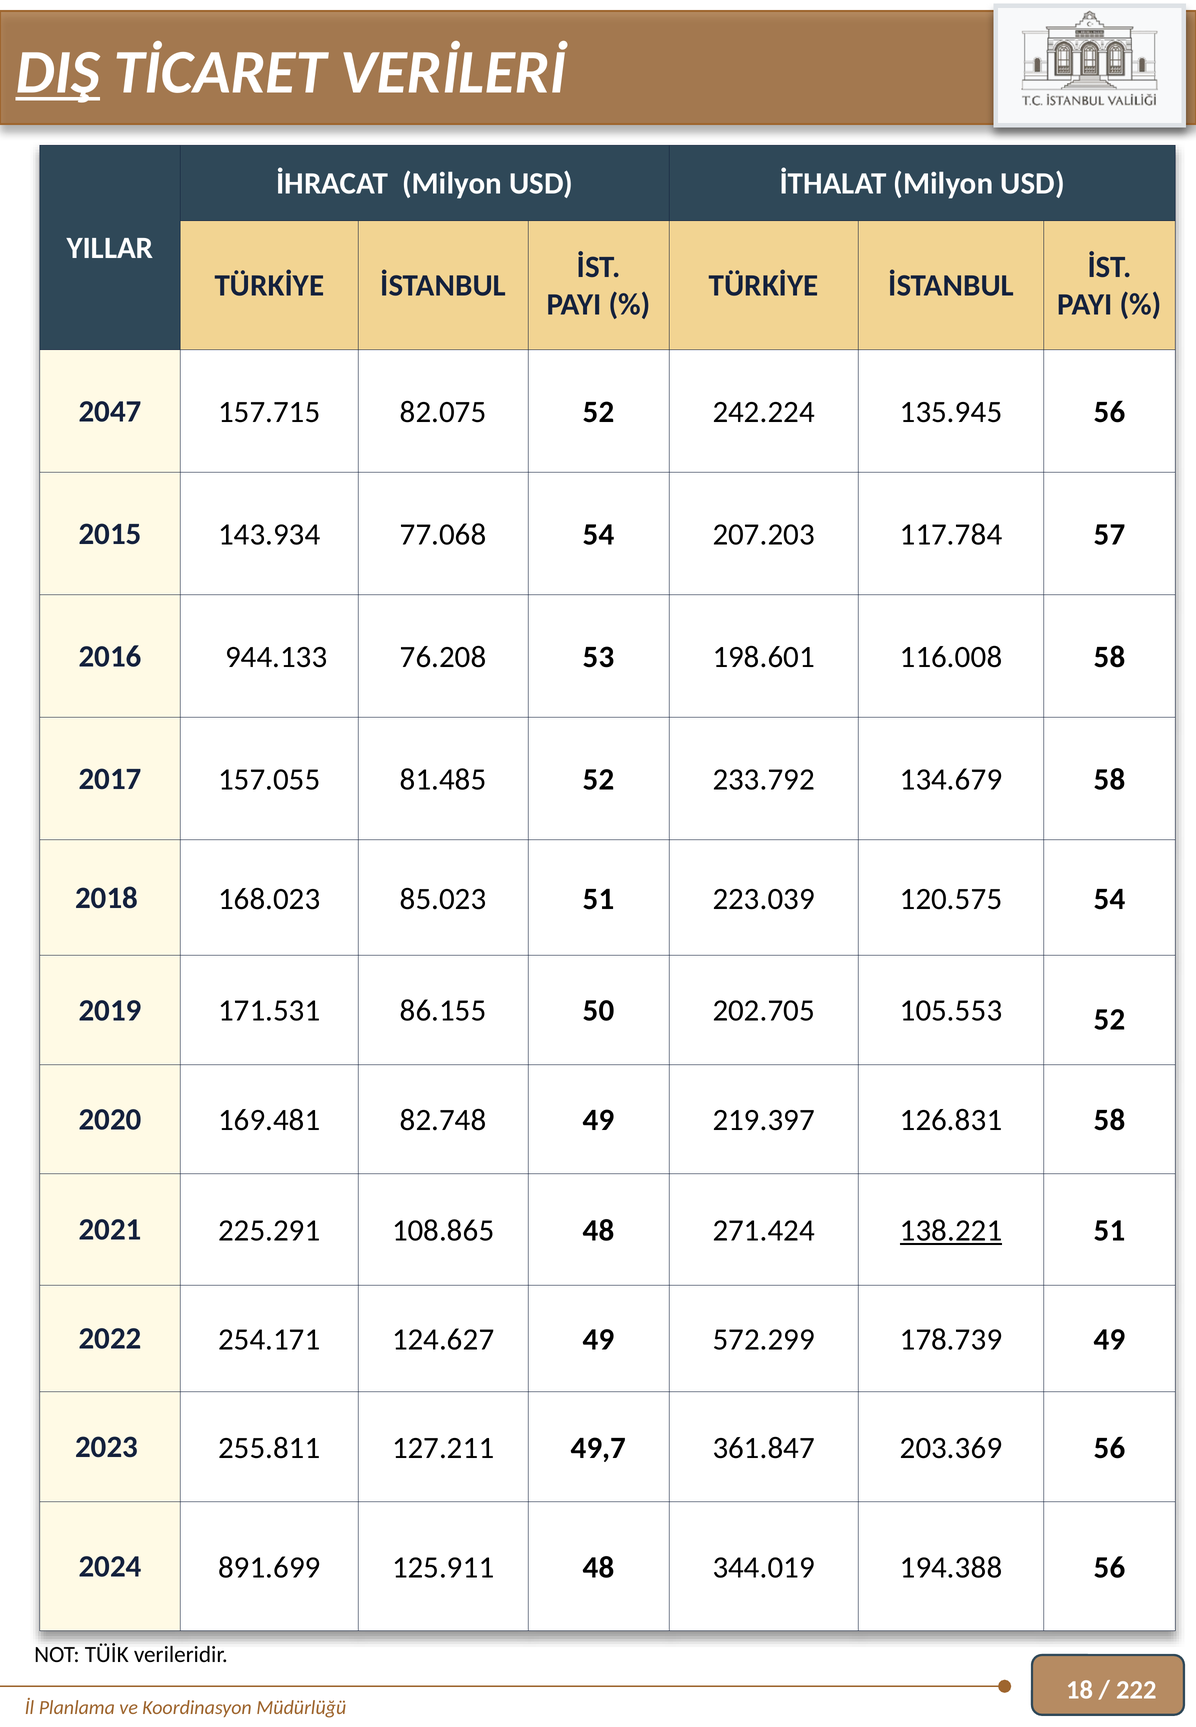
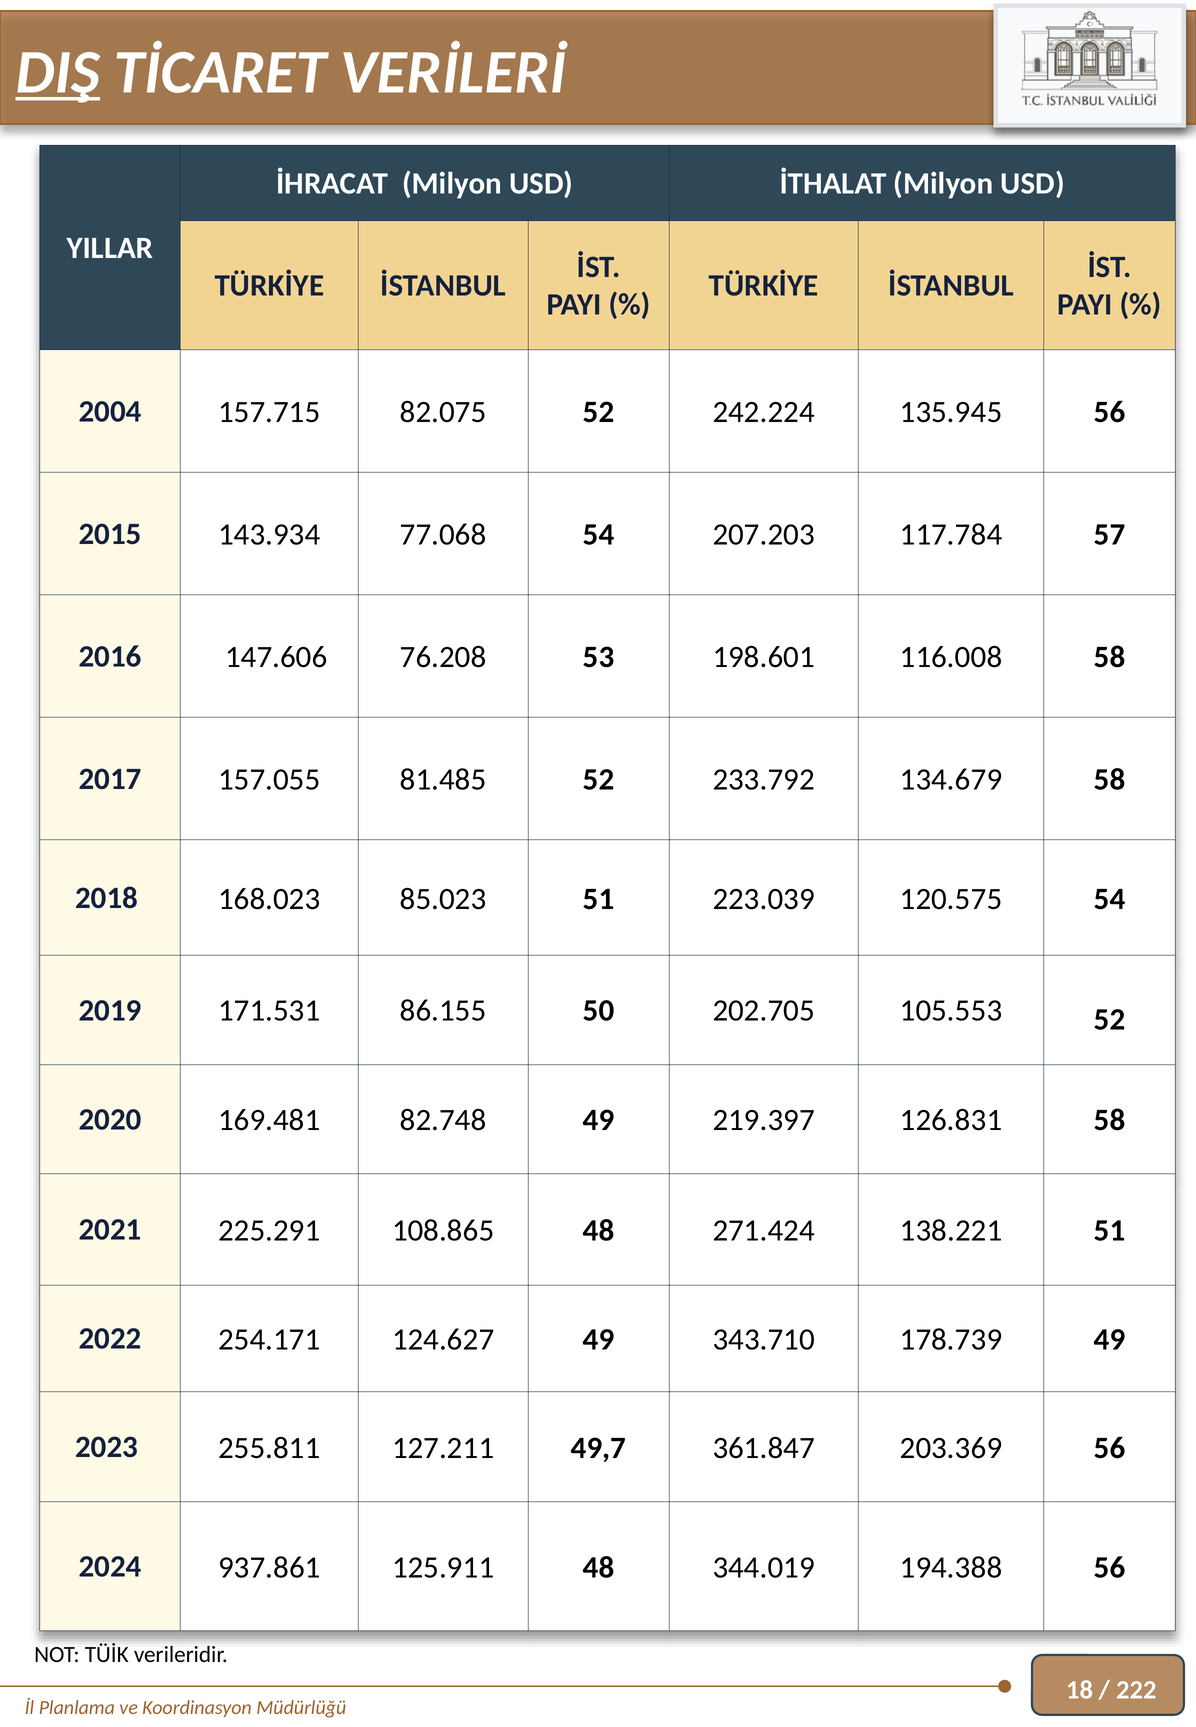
2047: 2047 -> 2004 (110, 412)
944.133: 944.133 -> 147.606 (276, 657)
138.221 underline: present -> none (951, 1231)
572.299: 572.299 -> 343.710 (764, 1340)
891.699: 891.699 -> 937.861 (269, 1568)
